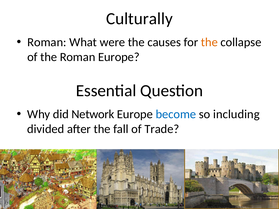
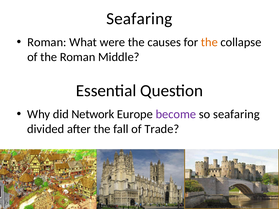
Culturally: Culturally -> Seafaring (139, 19)
Roman Europe: Europe -> Middle (119, 57)
become colour: blue -> purple (176, 114)
so including: including -> seafaring (236, 114)
